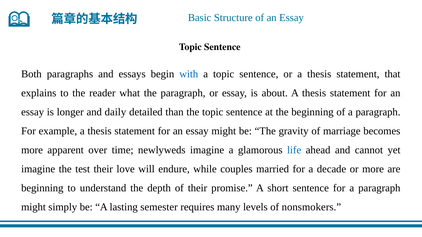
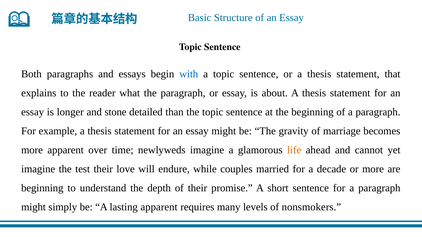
daily: daily -> stone (116, 112)
life colour: blue -> orange (294, 150)
lasting semester: semester -> apparent (159, 207)
